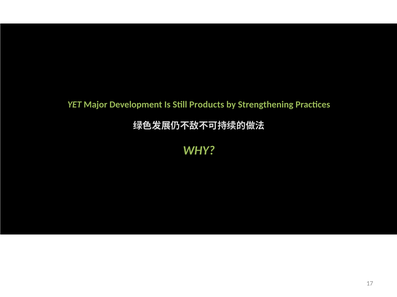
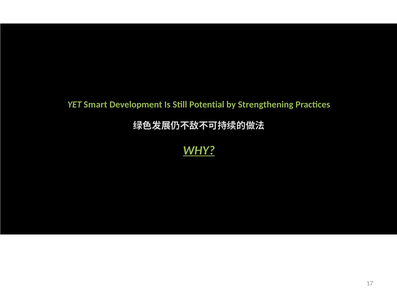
Major: Major -> Smart (95, 105)
Products: Products -> Potential (207, 105)
WHY underline: none -> present (199, 151)
